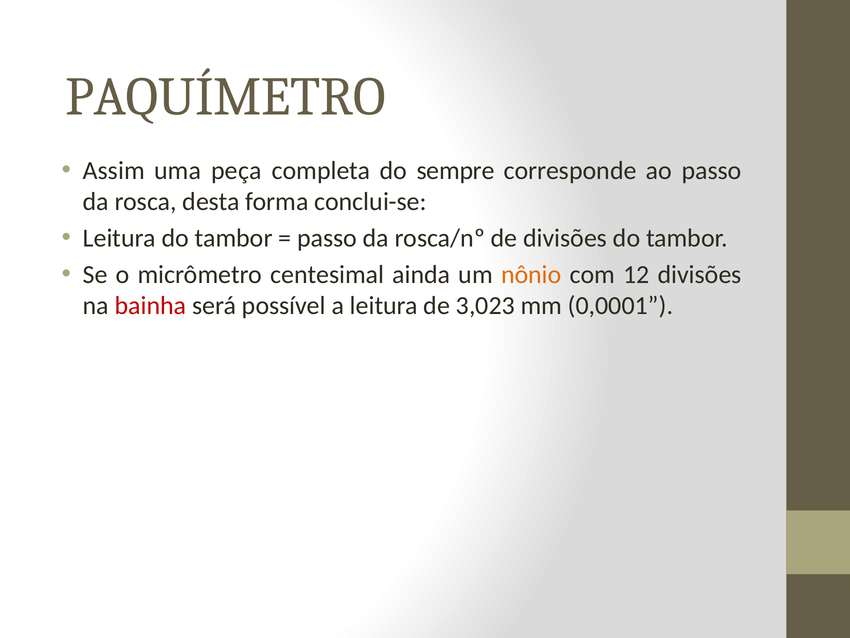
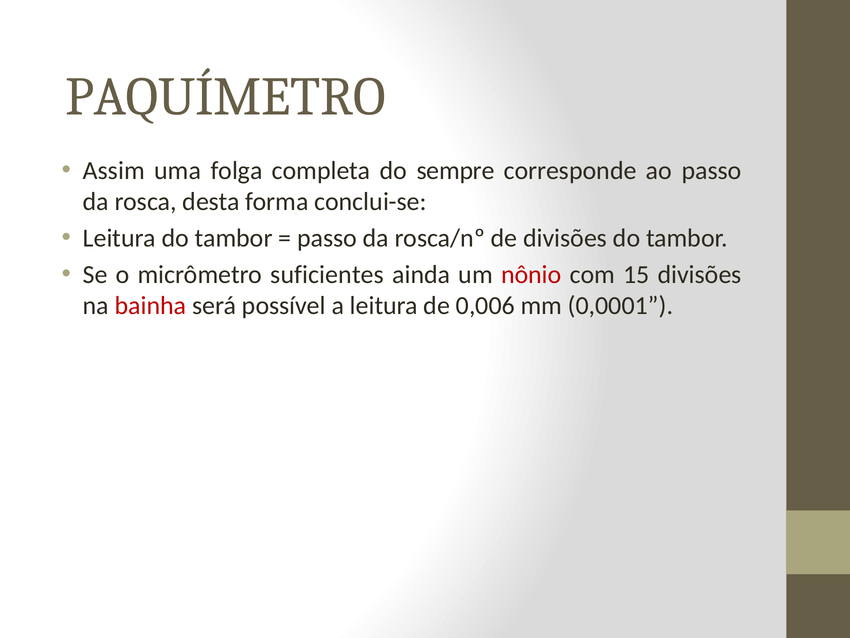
peça: peça -> folga (237, 170)
centesimal: centesimal -> suficientes (327, 274)
nônio colour: orange -> red (531, 274)
12: 12 -> 15 (636, 274)
3,023: 3,023 -> 0,006 (485, 305)
